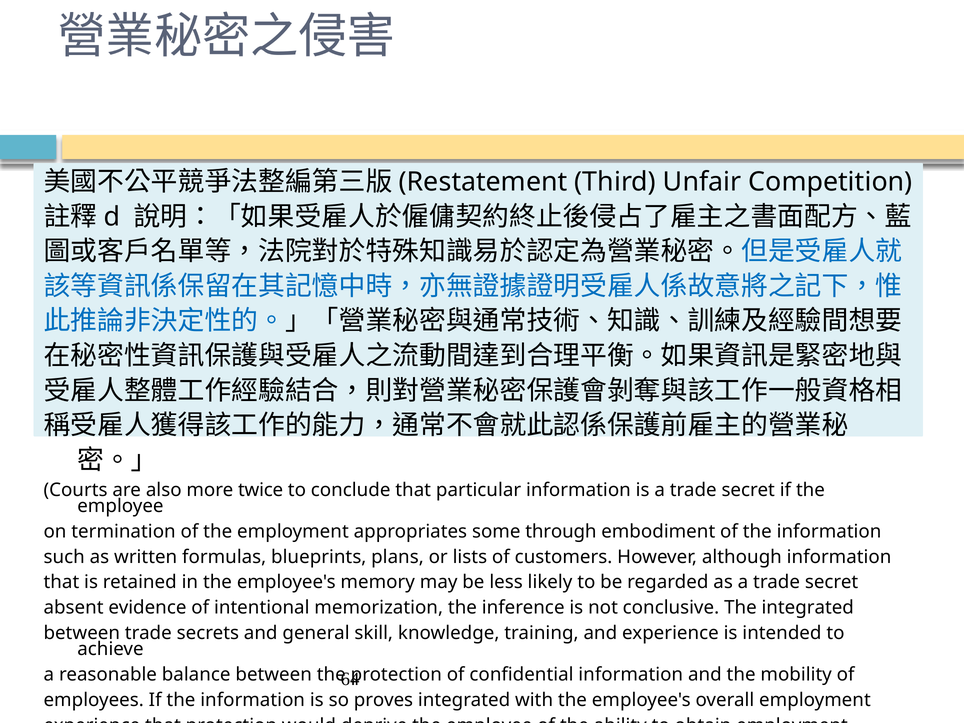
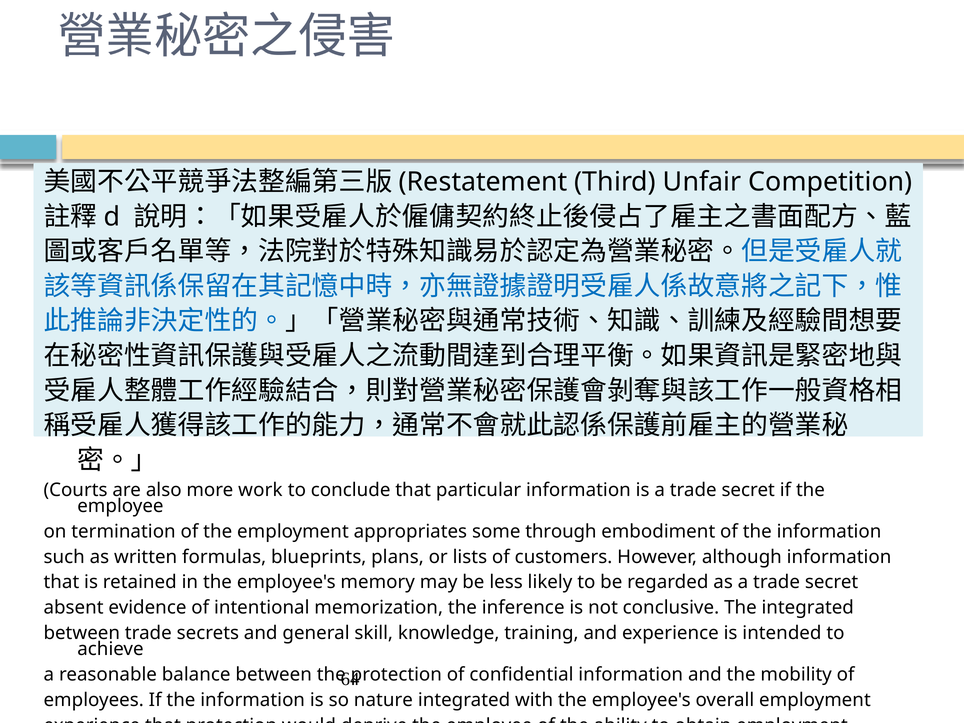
twice: twice -> work (260, 490)
proves: proves -> nature (383, 700)
